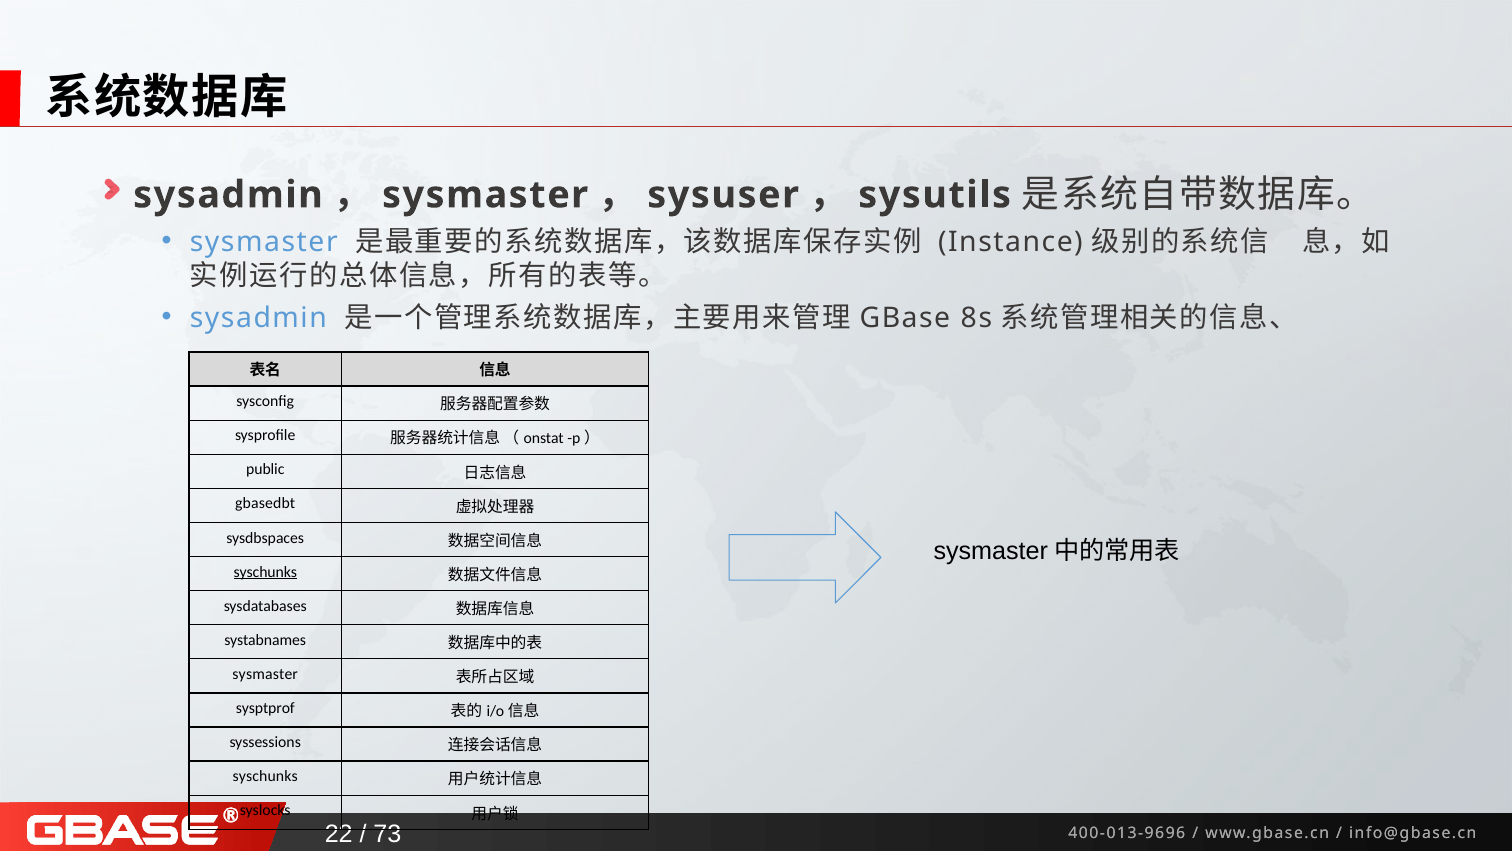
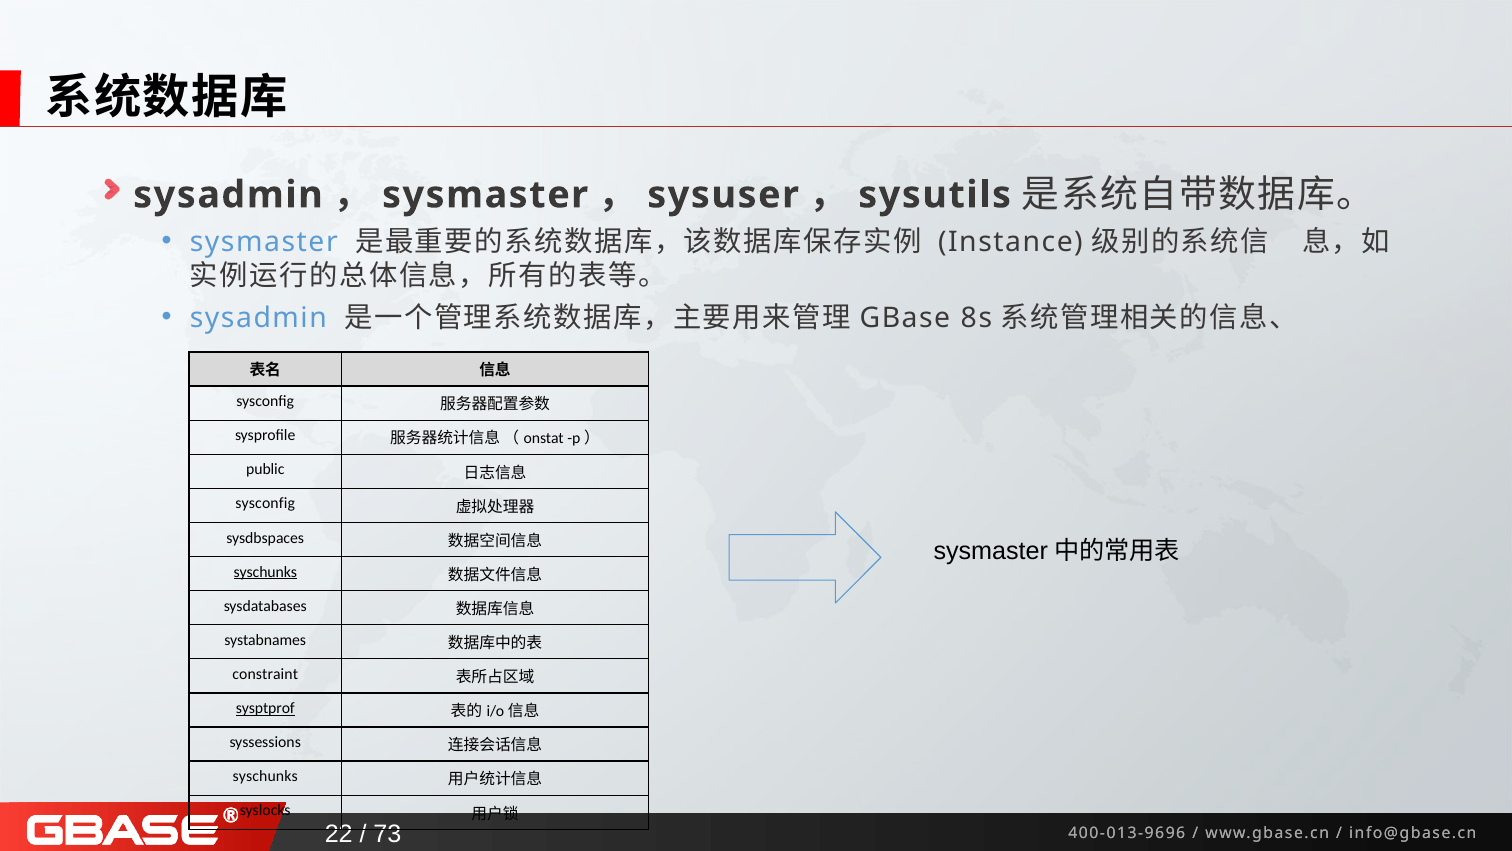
gbasedbt: gbasedbt -> sysconfig (265, 503)
sysmaster: sysmaster -> constraint (265, 674)
sysptprof underline: none -> present (265, 708)
